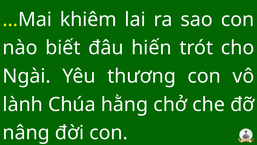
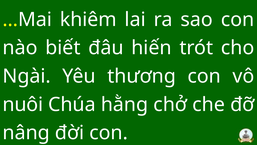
lành: lành -> nuôi (23, 104)
